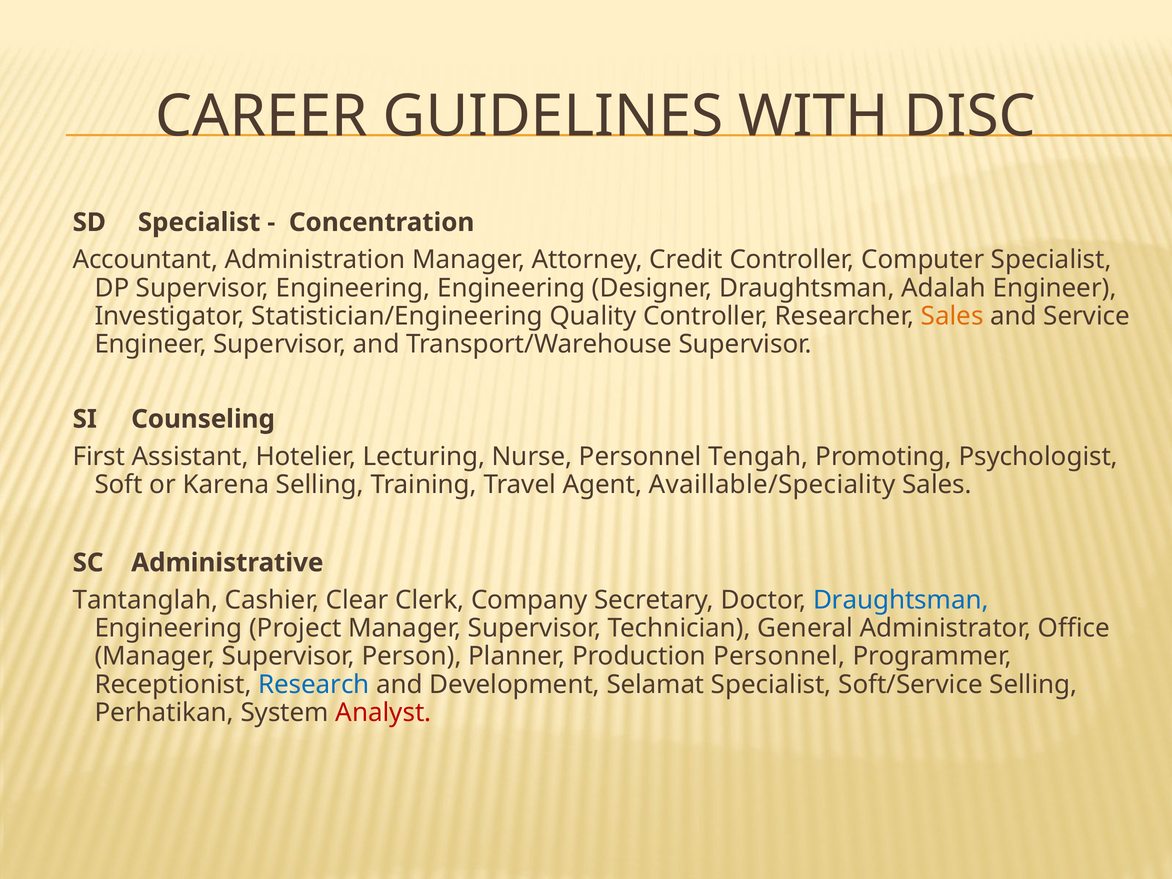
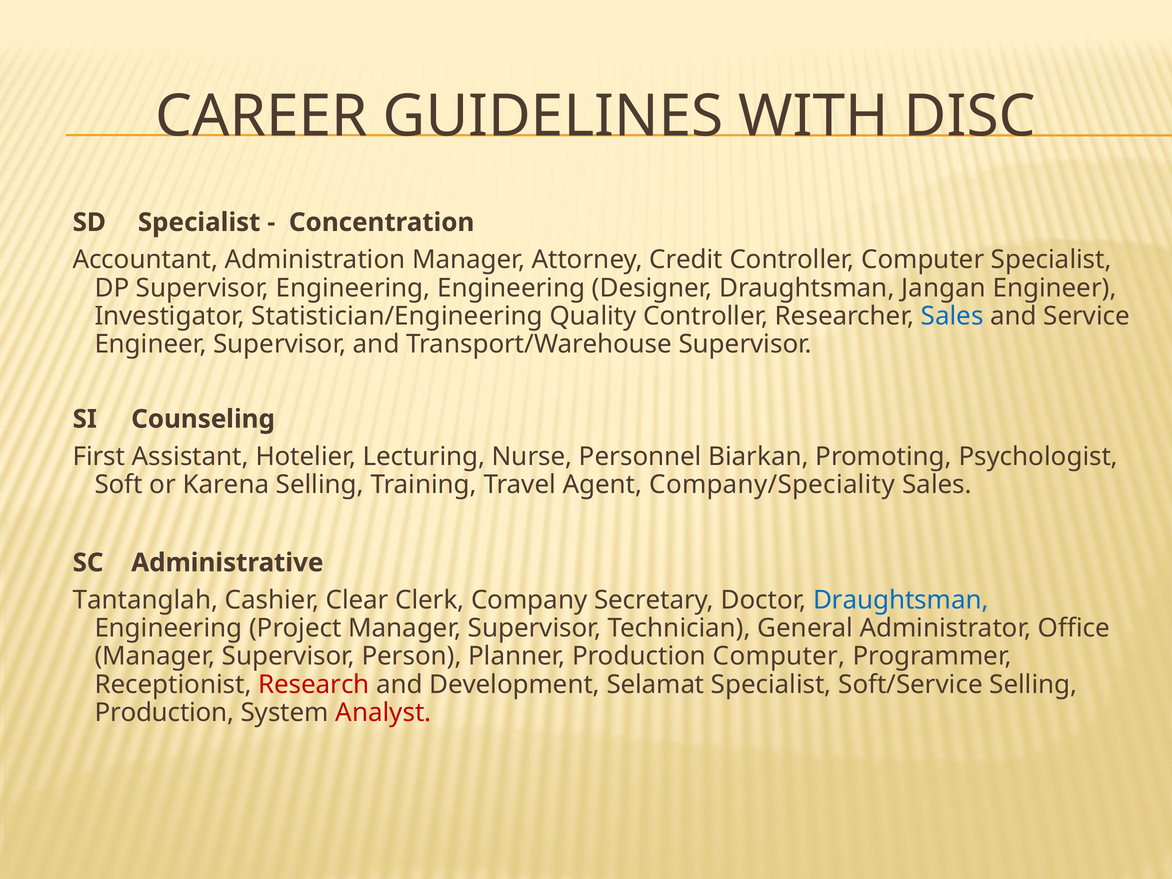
Adalah: Adalah -> Jangan (944, 288)
Sales colour: orange -> blue (952, 316)
Tengah: Tengah -> Biarkan (758, 457)
Availlable/Speciality: Availlable/Speciality -> Company/Speciality (772, 485)
Production Personnel: Personnel -> Computer (779, 656)
Research colour: blue -> red (314, 685)
Perhatikan: Perhatikan -> Production (164, 713)
